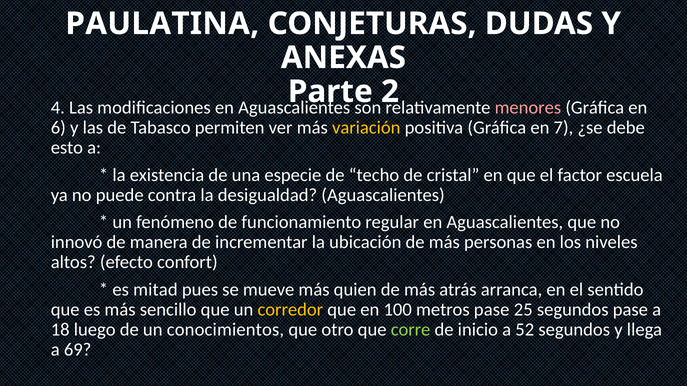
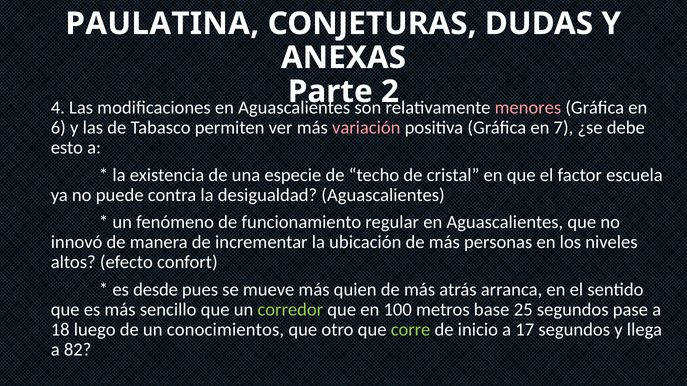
variación colour: yellow -> pink (366, 128)
mitad: mitad -> desde (156, 290)
corredor colour: yellow -> light green (290, 310)
metros pase: pase -> base (492, 310)
52: 52 -> 17 (525, 330)
69: 69 -> 82 (78, 350)
